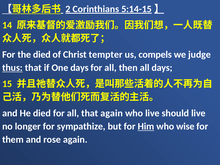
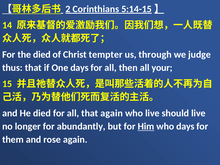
compels: compels -> through (155, 55)
thus underline: present -> none (12, 68)
all days: days -> your (162, 68)
sympathize: sympathize -> abundantly (81, 126)
who wise: wise -> days (185, 126)
